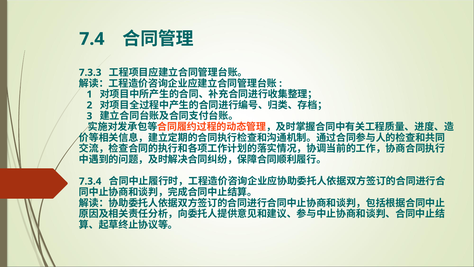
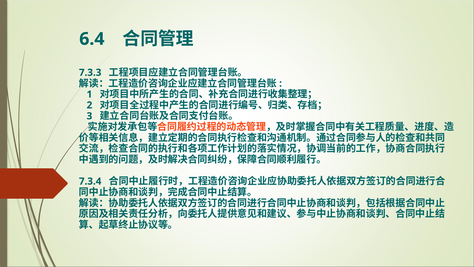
7.4: 7.4 -> 6.4 (92, 39)
